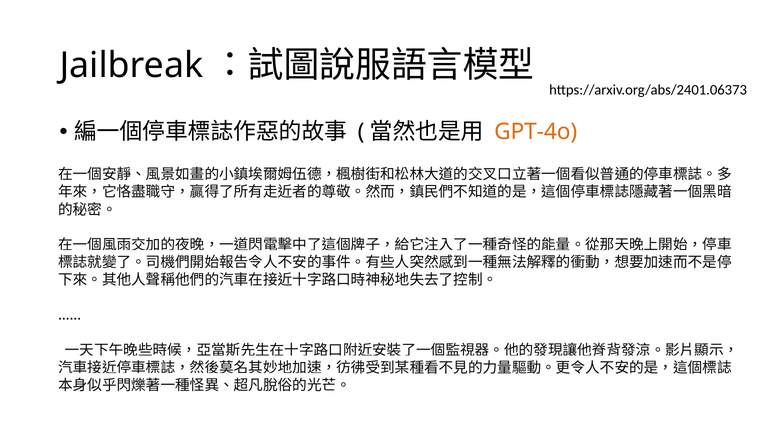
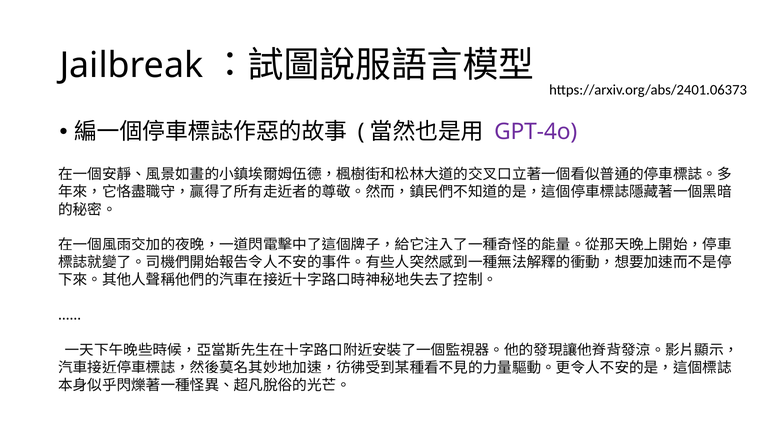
GPT-4o colour: orange -> purple (536, 132)
